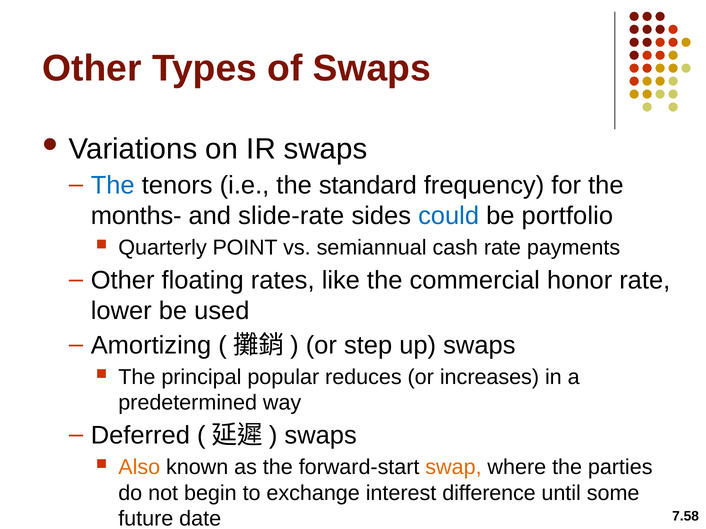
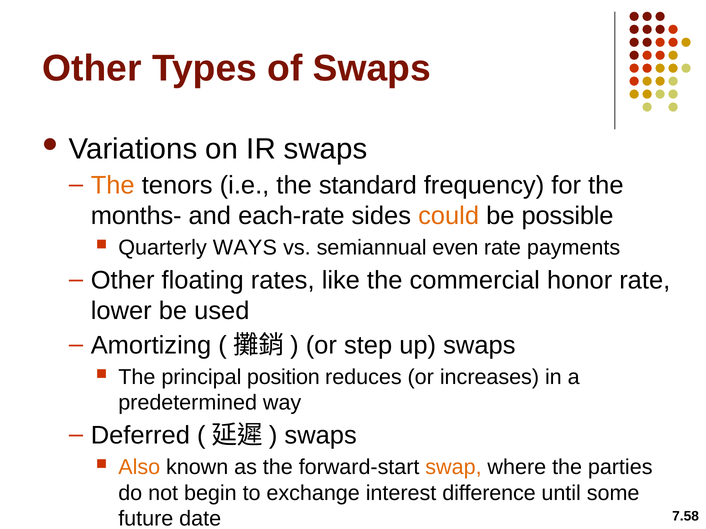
The colour: blue -> orange (113, 186)
slide-rate: slide-rate -> each-rate (291, 216)
could colour: blue -> orange (449, 216)
portfolio: portfolio -> possible (568, 216)
POINT: POINT -> WAYS (245, 248)
cash: cash -> even (455, 248)
popular: popular -> position (283, 377)
